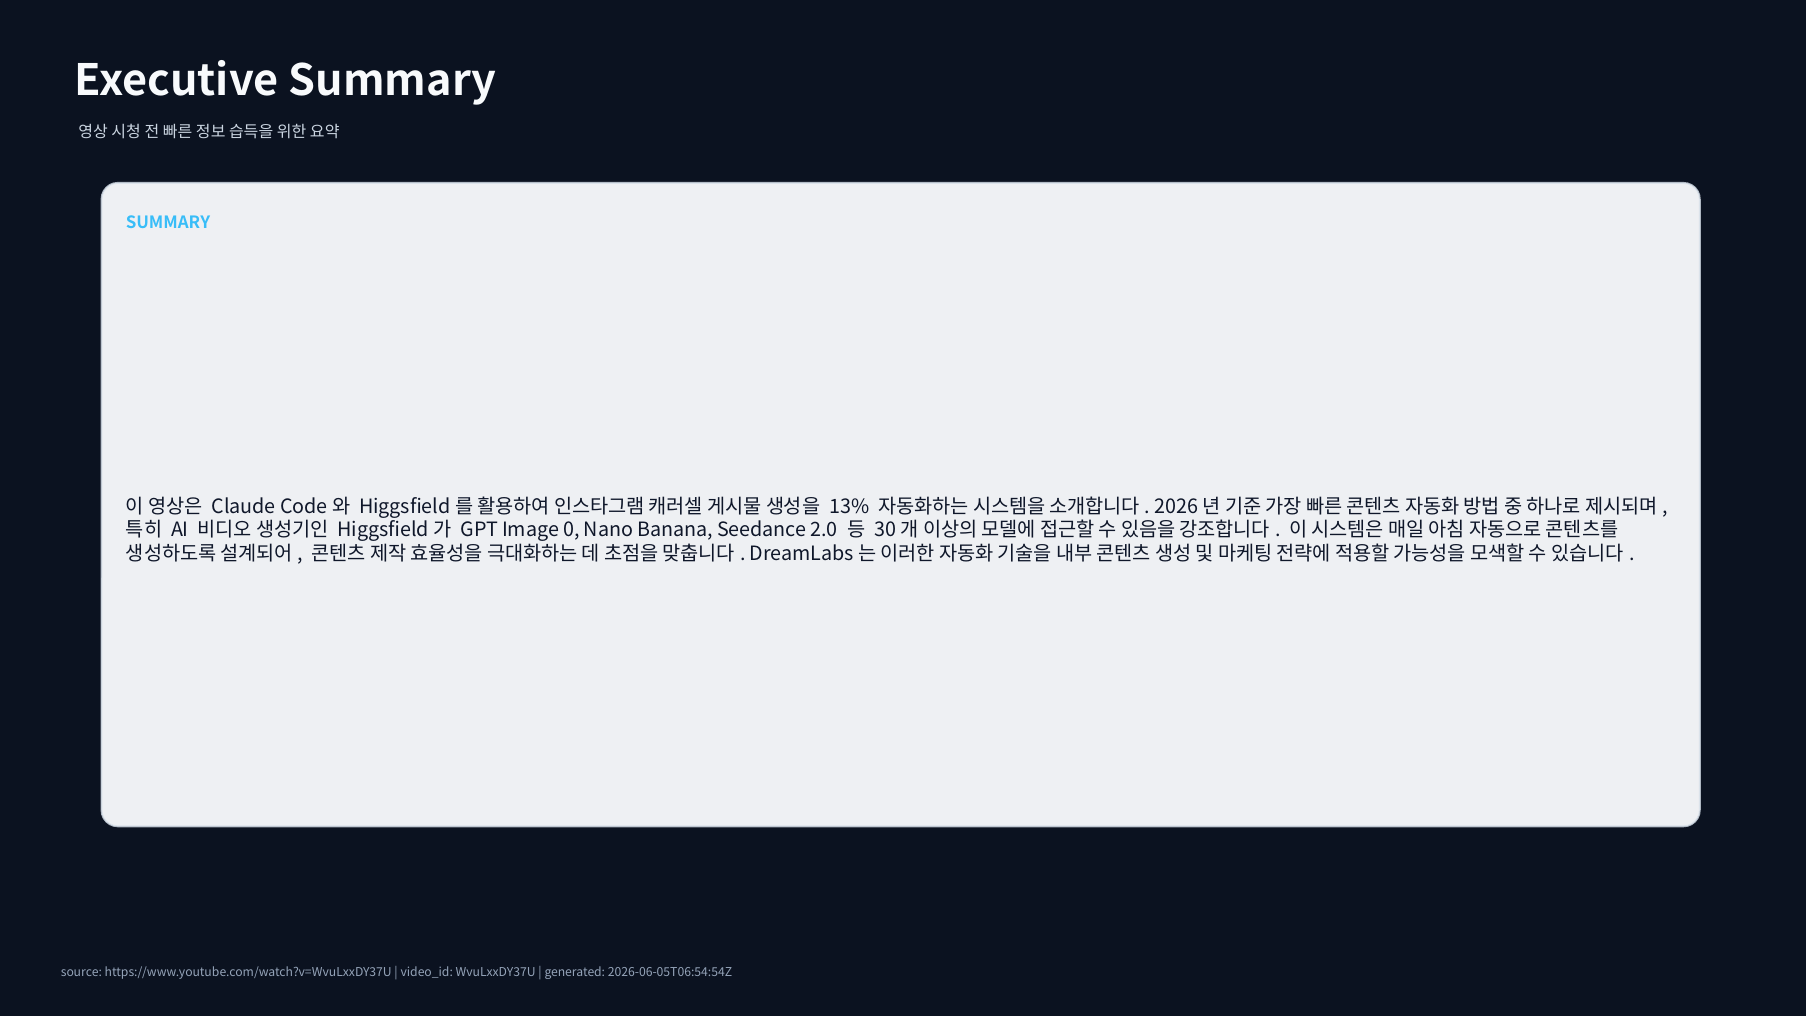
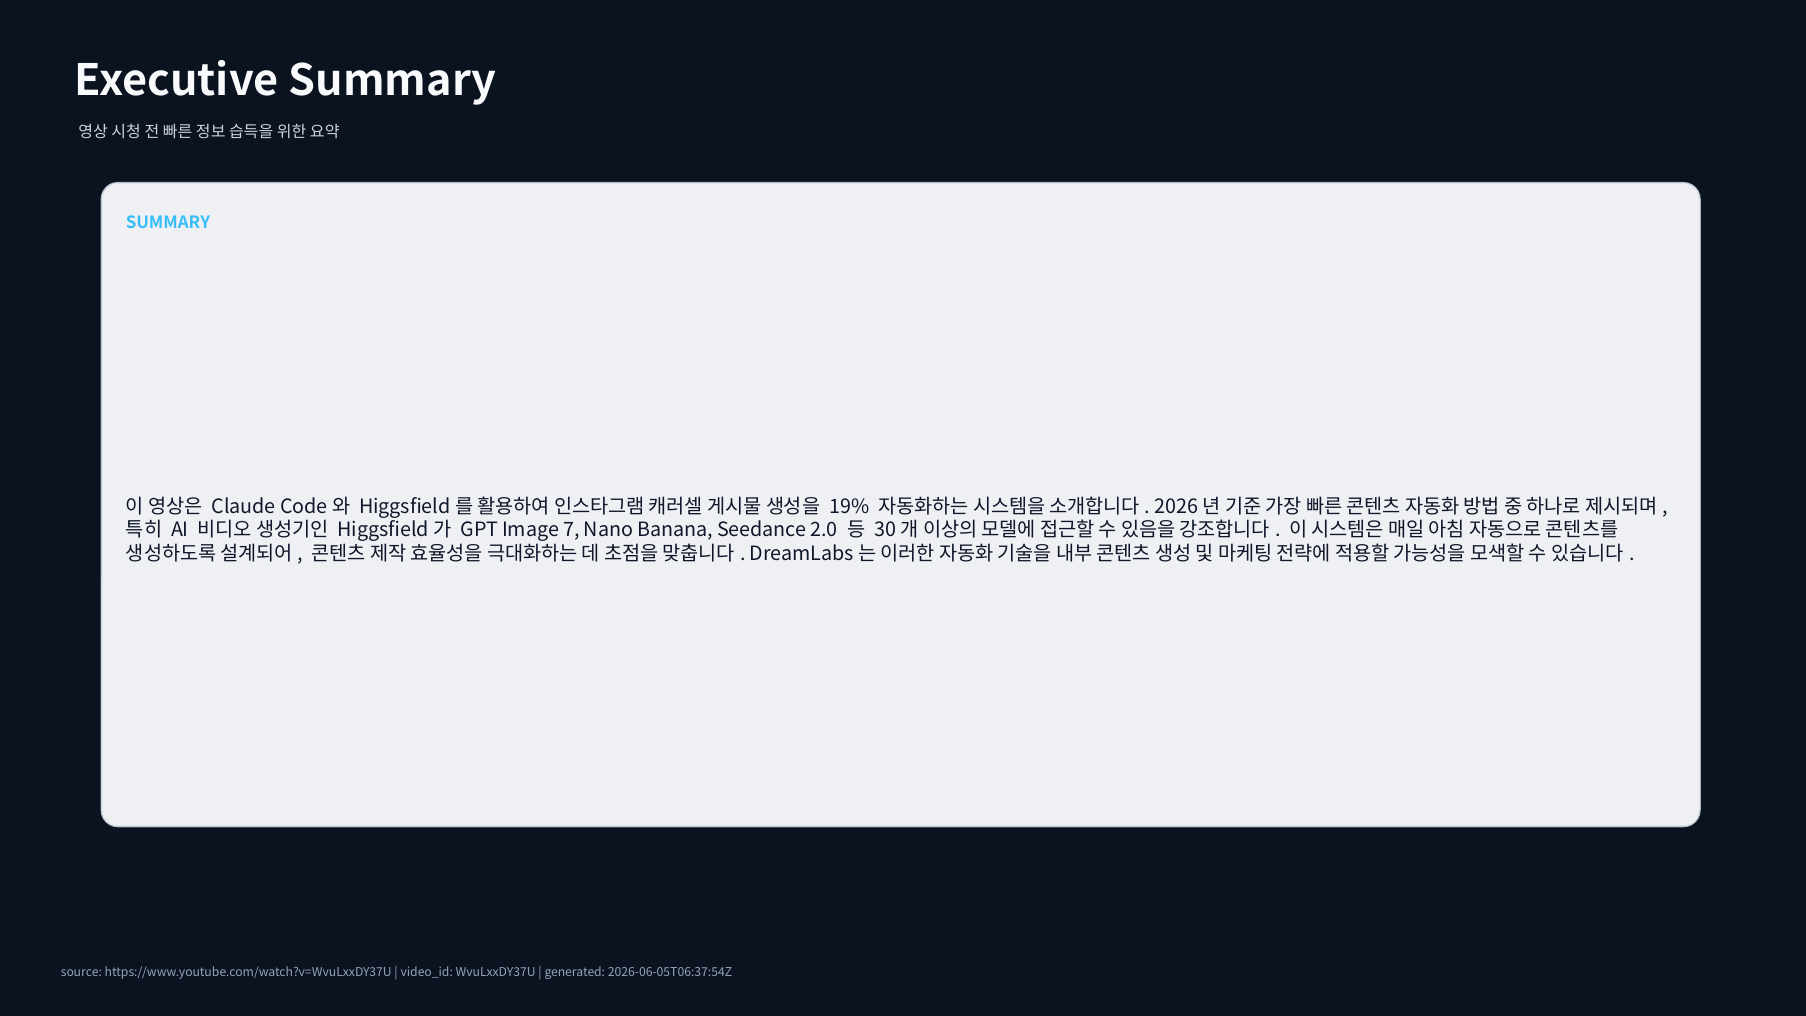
13%: 13% -> 19% (850, 507)
0: 0 -> 7 (571, 530)
2026-06-05T06:54:54Z: 2026-06-05T06:54:54Z -> 2026-06-05T06:37:54Z (670, 973)
